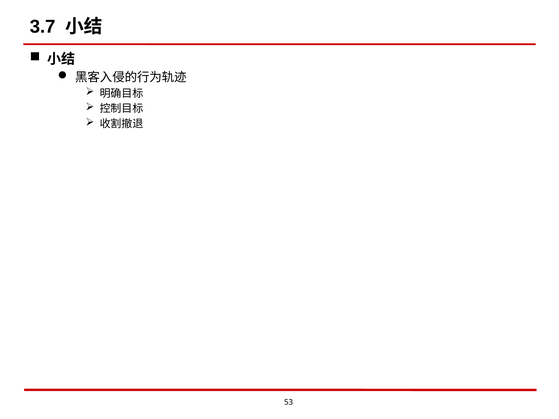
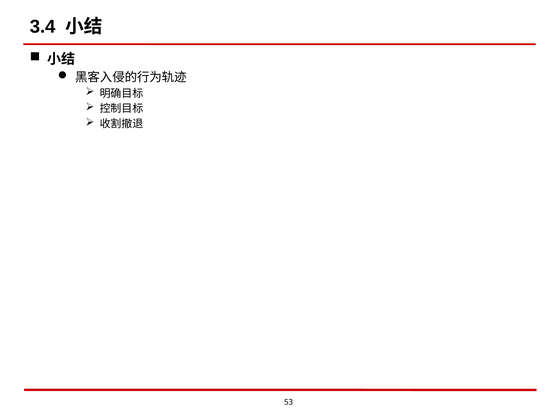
3.7: 3.7 -> 3.4 (43, 27)
